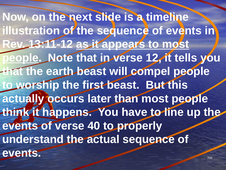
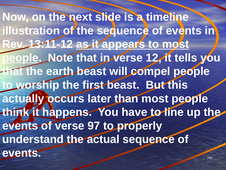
40: 40 -> 97 (94, 125)
